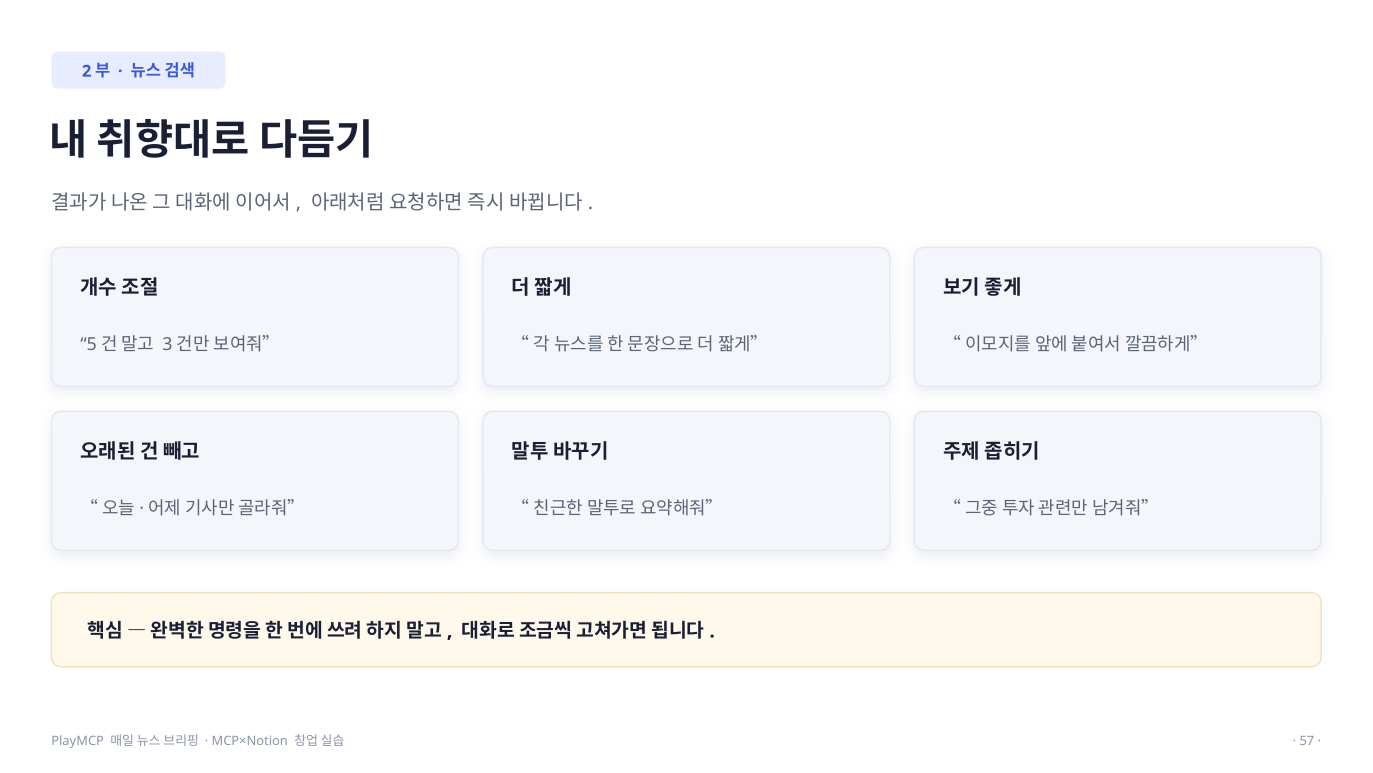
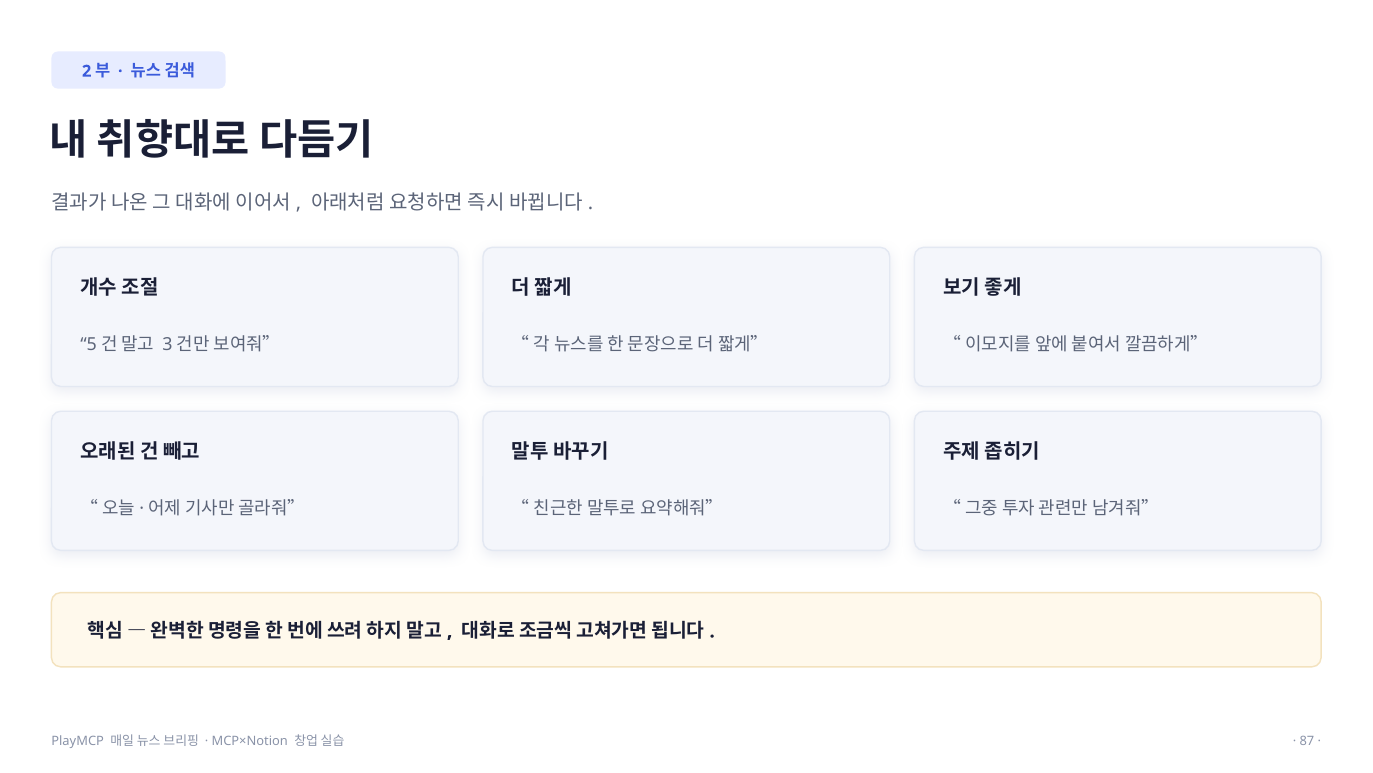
57: 57 -> 87 (1307, 740)
